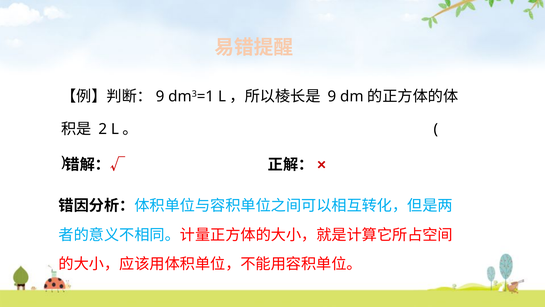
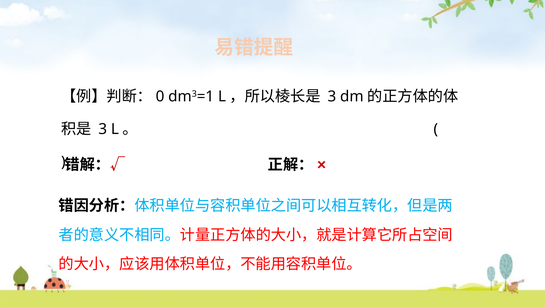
9: 9 -> 0 (160, 96)
9: 9 -> 3 (332, 96)
2: 2 -> 3 (103, 129)
